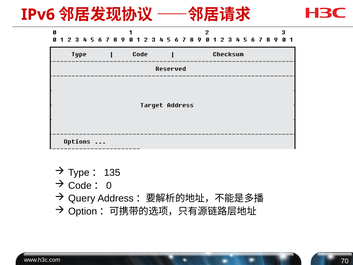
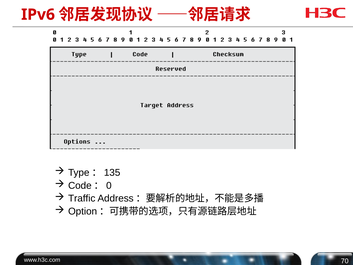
Query: Query -> Traffic (82, 198)
